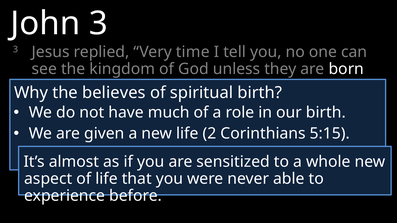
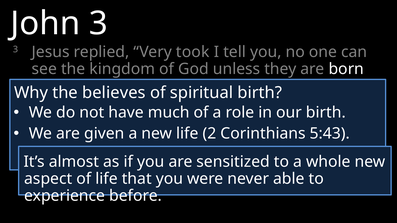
time: time -> took (193, 52)
5:15: 5:15 -> 5:43 (330, 134)
